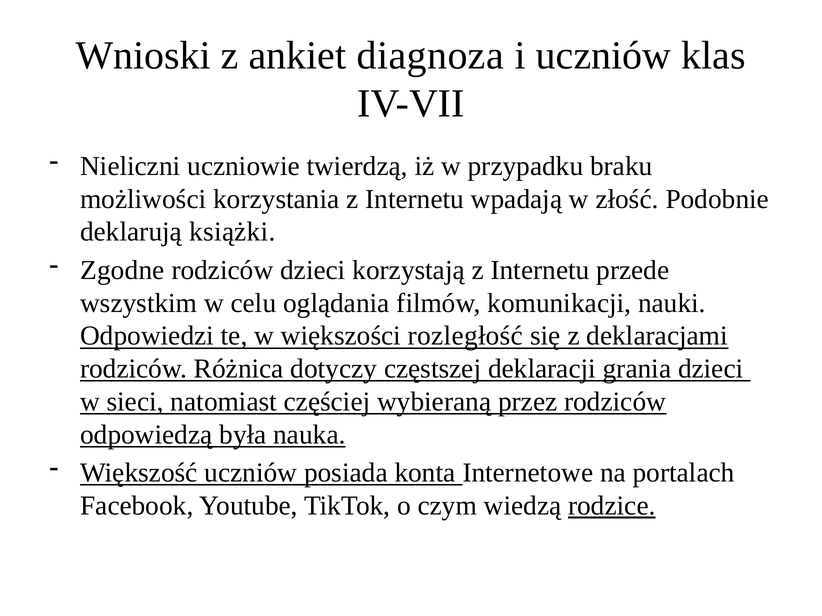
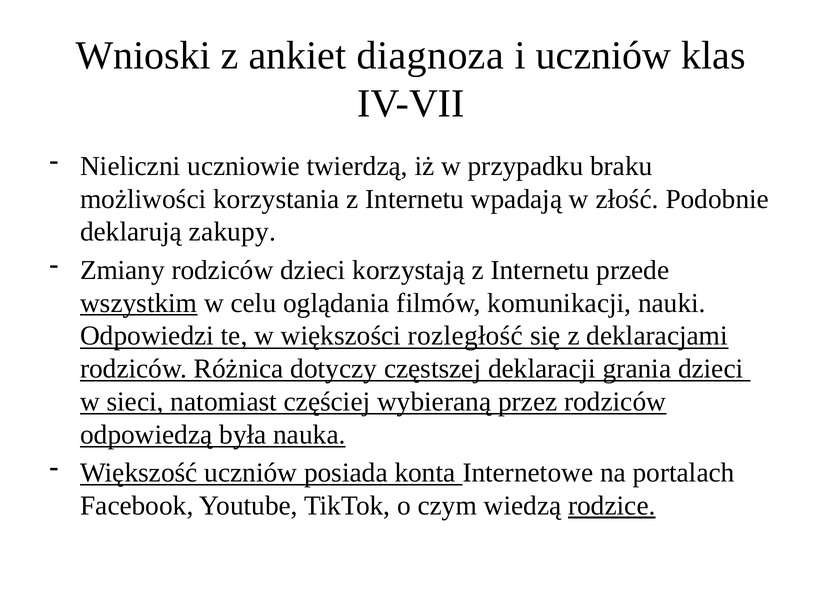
książki: książki -> zakupy (232, 232)
Zgodne: Zgodne -> Zmiany (122, 270)
wszystkim underline: none -> present (139, 303)
